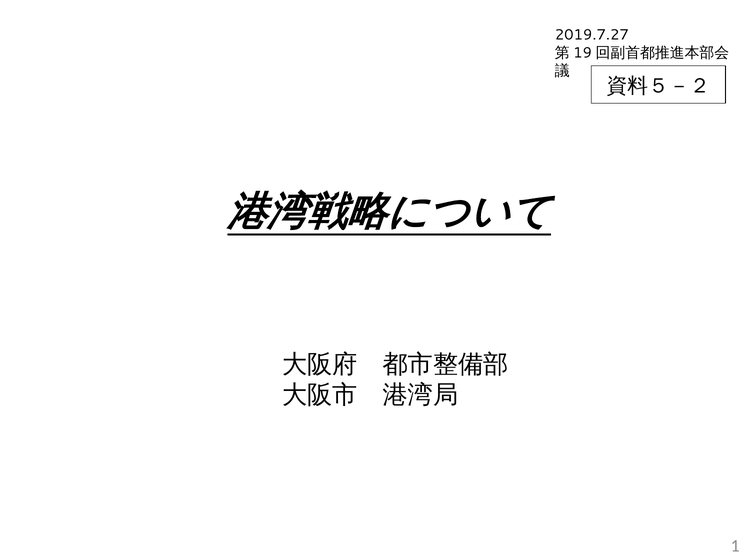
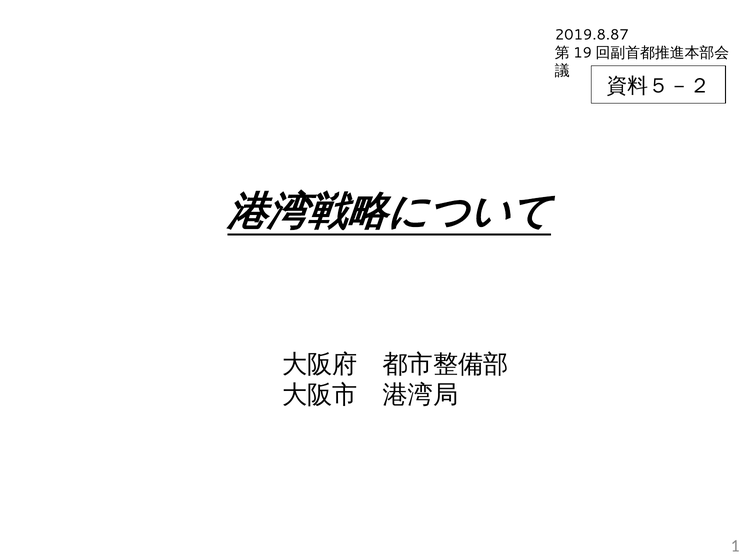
2019.7.27: 2019.7.27 -> 2019.8.87 (592, 35)
